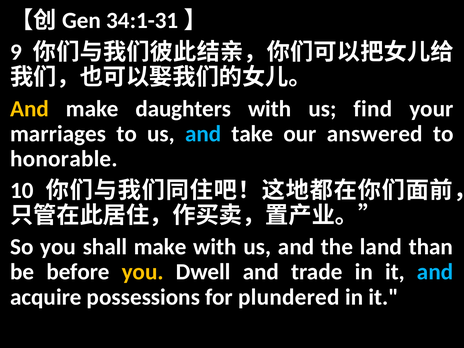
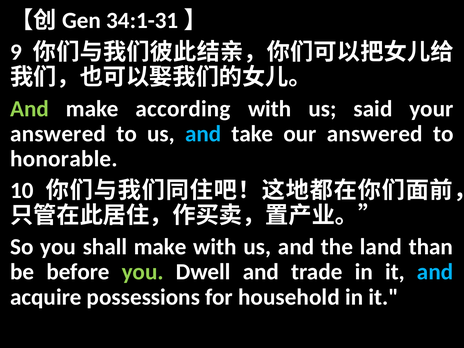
And colour: yellow -> light green (30, 109)
daughters: daughters -> according (183, 109)
find: find -> said (373, 109)
marriages: marriages -> answered (58, 134)
you colour: yellow -> light green (143, 272)
plundered: plundered -> household (289, 297)
